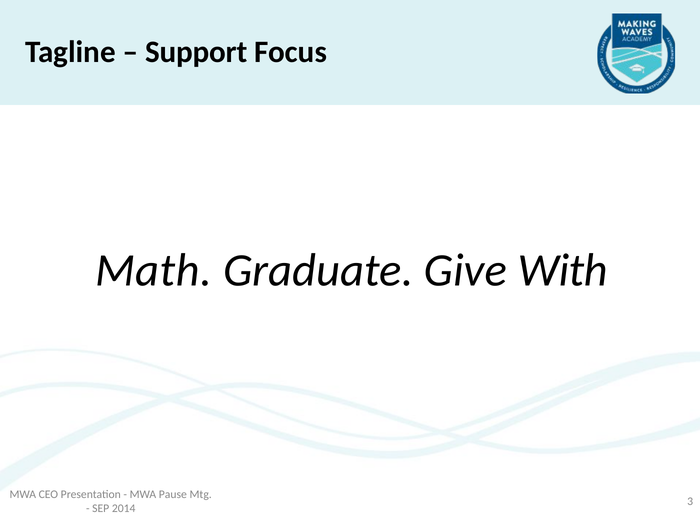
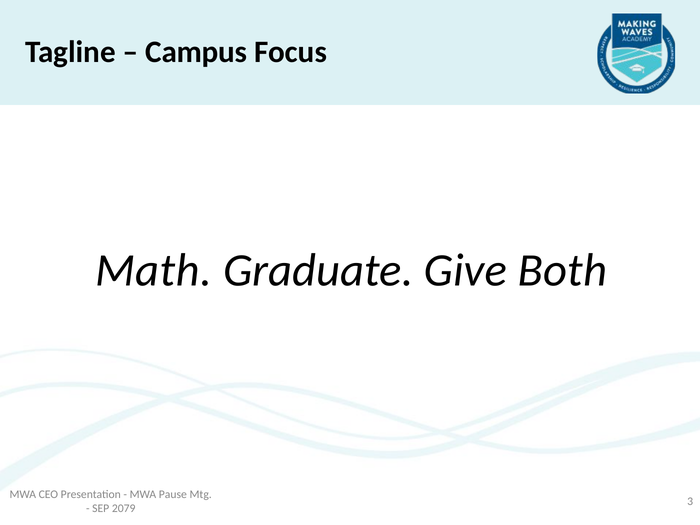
Support: Support -> Campus (196, 52)
With: With -> Both (562, 270)
2014: 2014 -> 2079 (124, 508)
